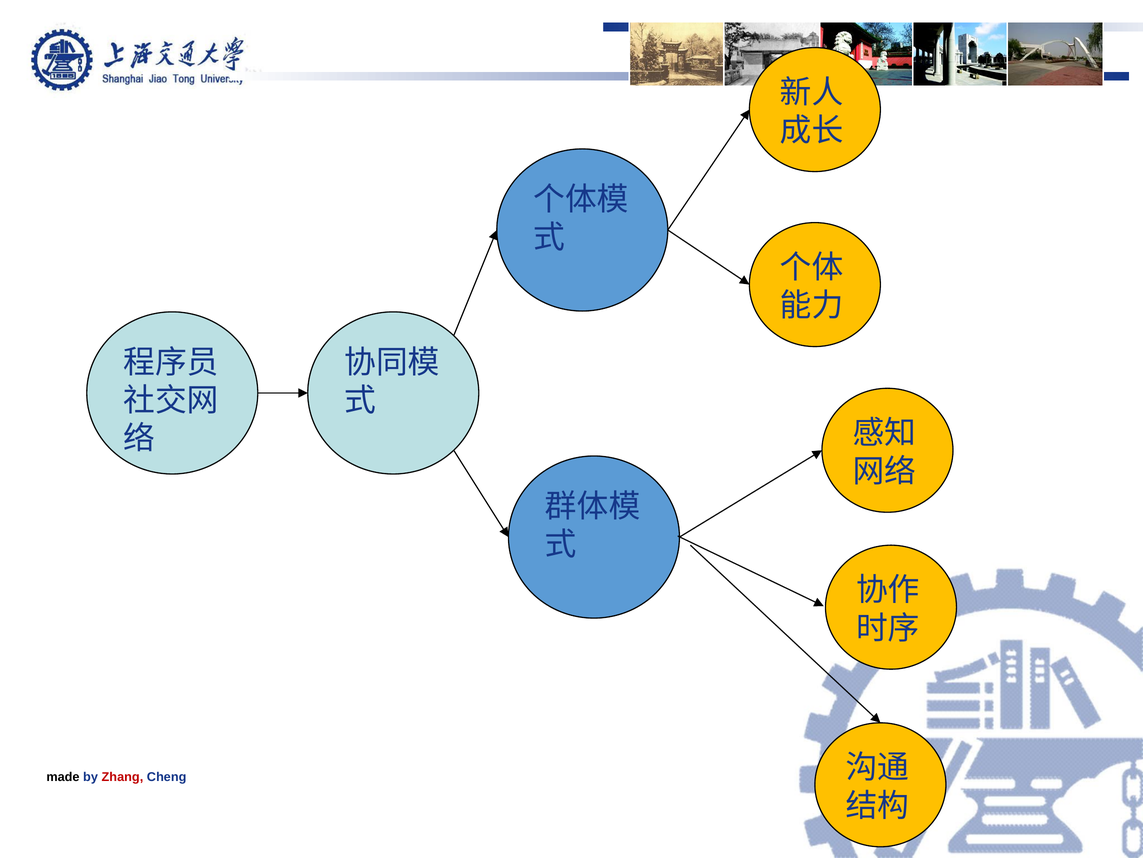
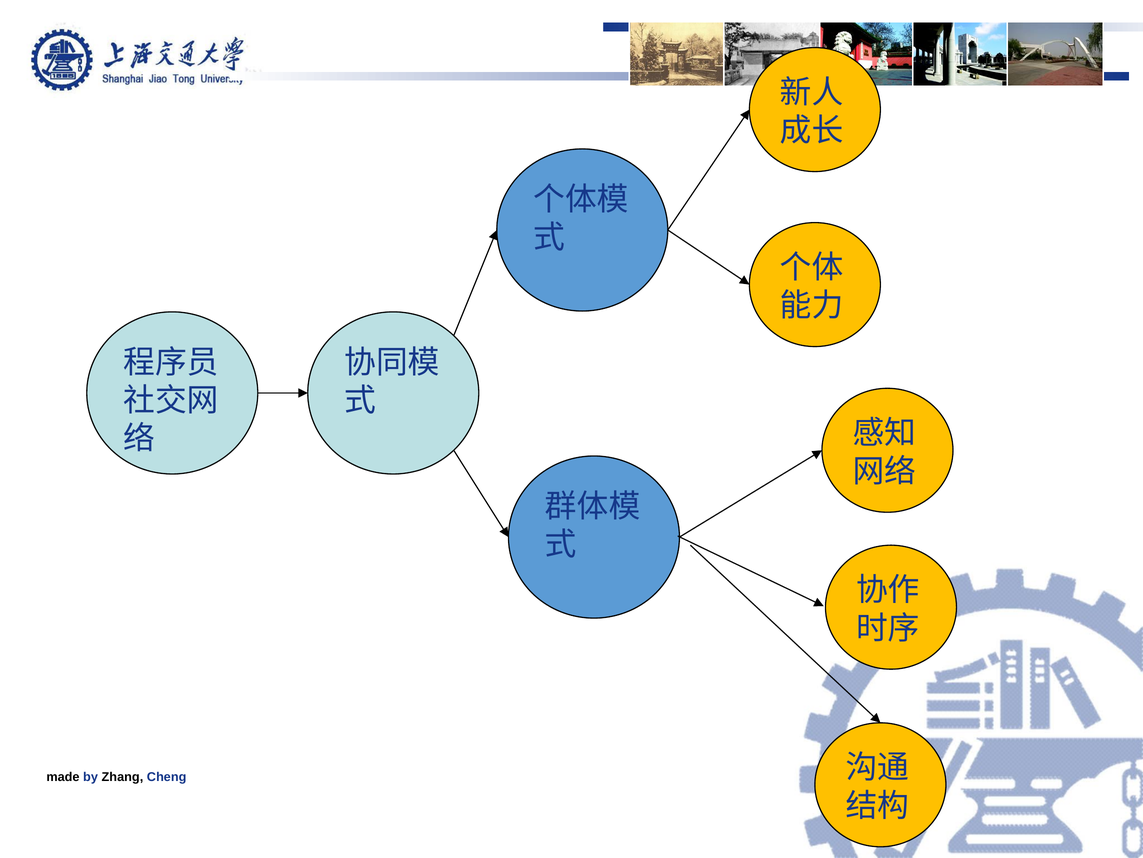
Zhang colour: red -> black (122, 777)
